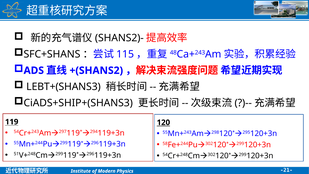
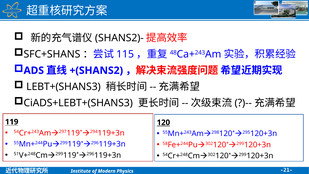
CiADS+SHIP+(SHANS3: CiADS+SHIP+(SHANS3 -> CiADS+LEBT+(SHANS3 (78, 103)
